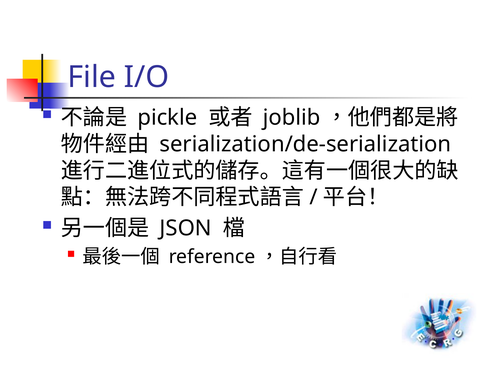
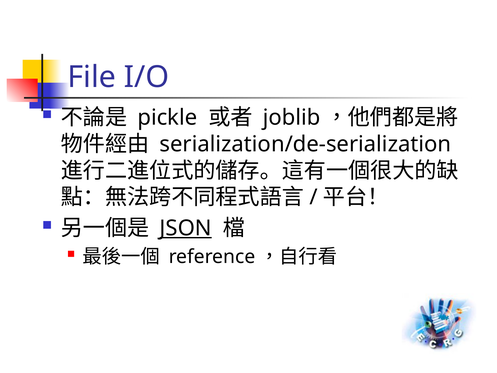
JSON underline: none -> present (186, 228)
